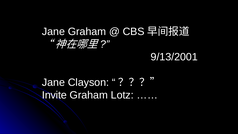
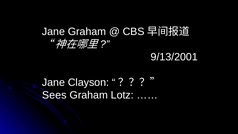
Invite: Invite -> Sees (54, 95)
